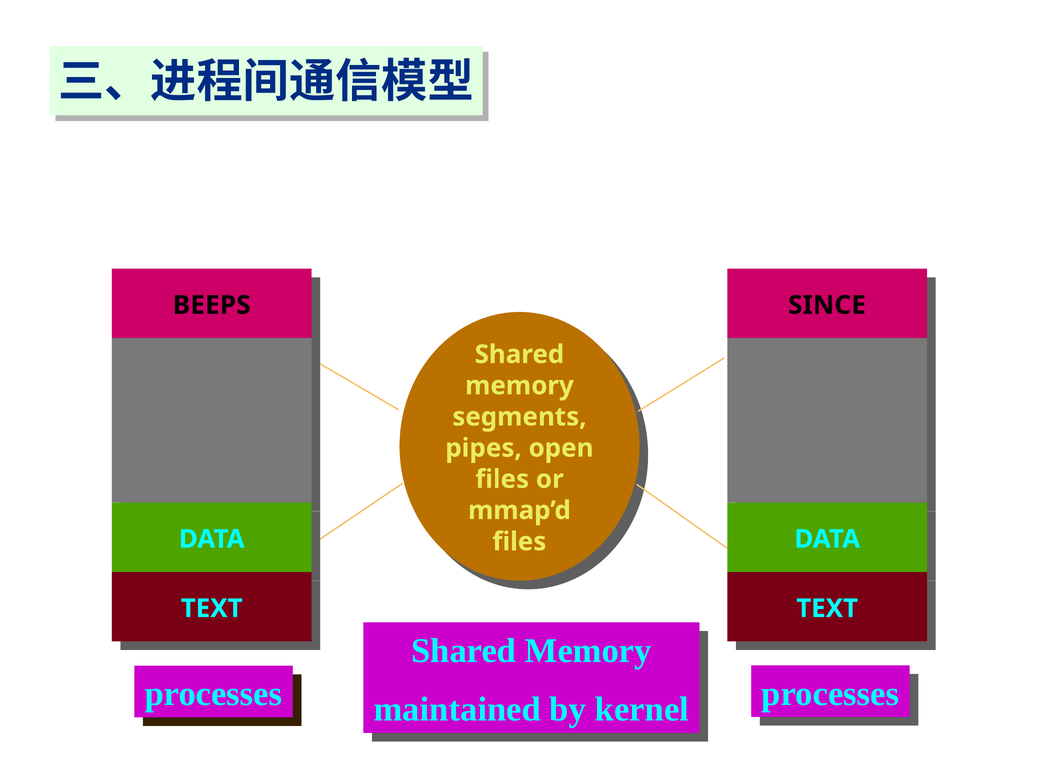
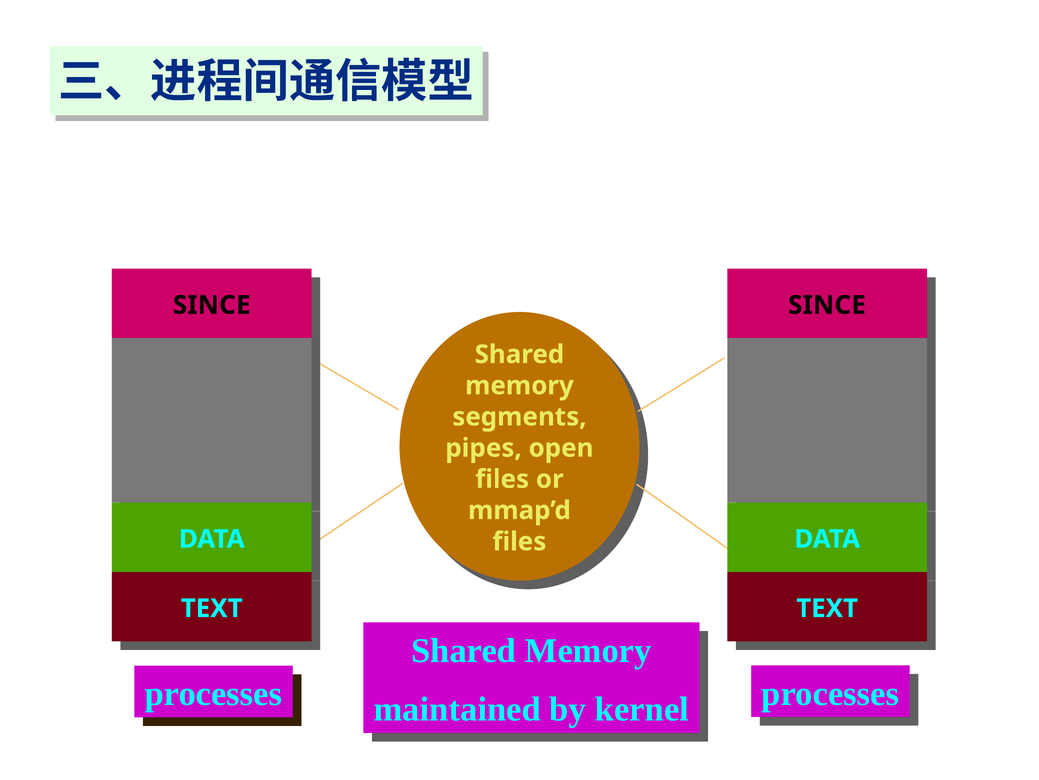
BEEPS: BEEPS -> SINCE (212, 305)
